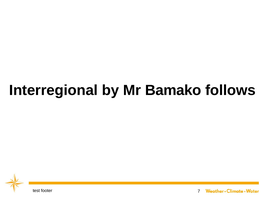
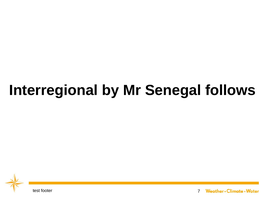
Bamako: Bamako -> Senegal (173, 90)
